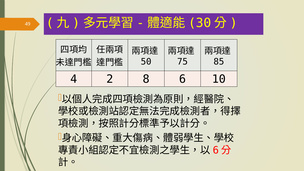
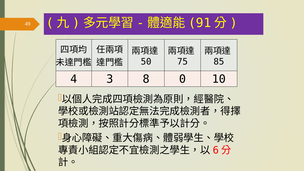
30: 30 -> 91 (200, 23)
2: 2 -> 3 (110, 79)
6: 6 -> 0 (182, 79)
